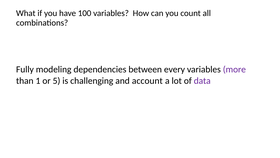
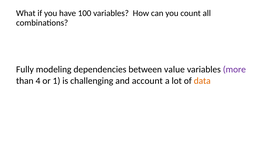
every: every -> value (174, 69)
1: 1 -> 4 (38, 80)
5: 5 -> 1 (57, 80)
data colour: purple -> orange (202, 80)
